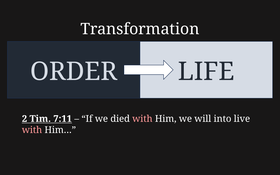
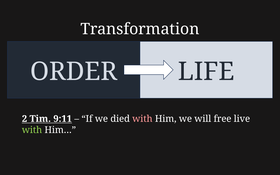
7:11: 7:11 -> 9:11 (63, 119)
into: into -> free (223, 119)
with colour: pink -> light green (32, 130)
